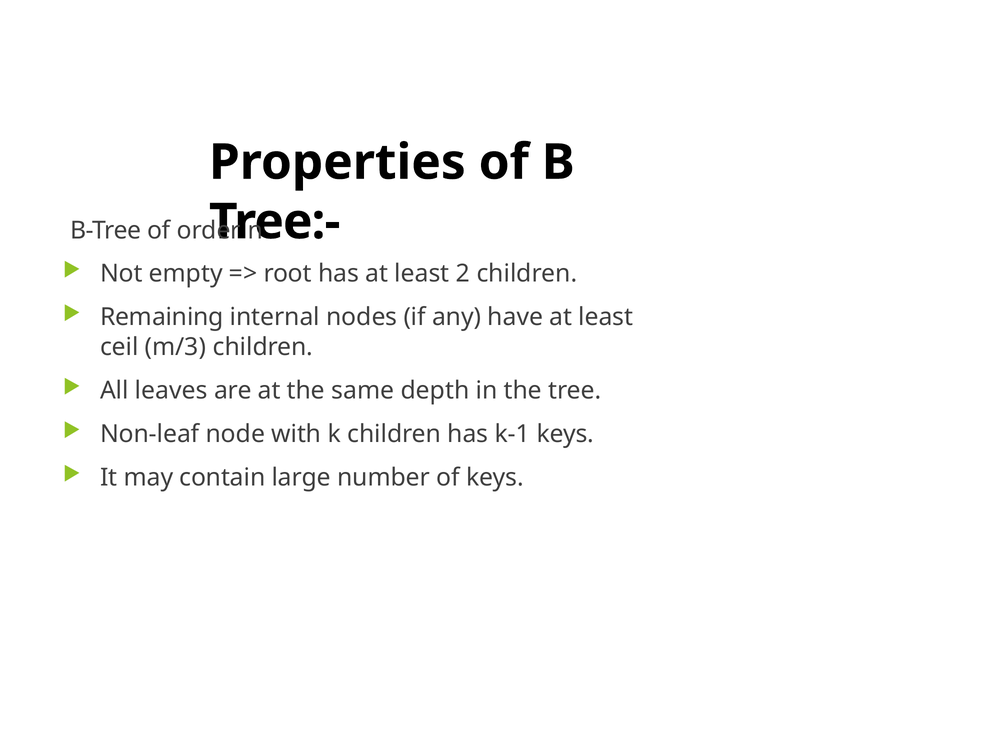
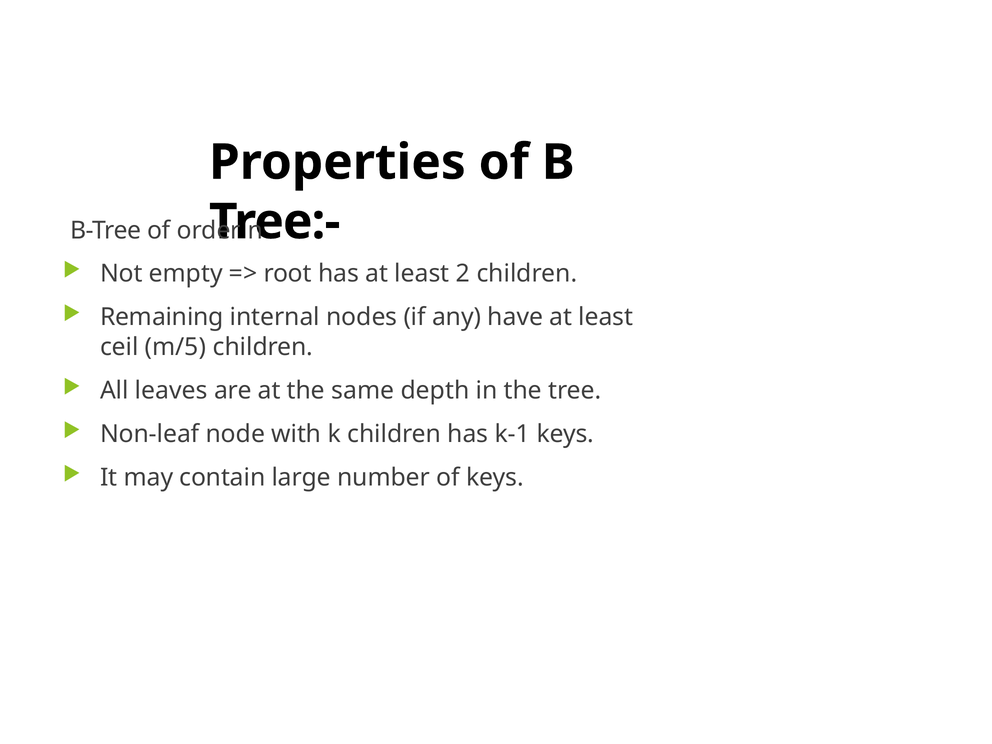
m/3: m/3 -> m/5 (175, 347)
